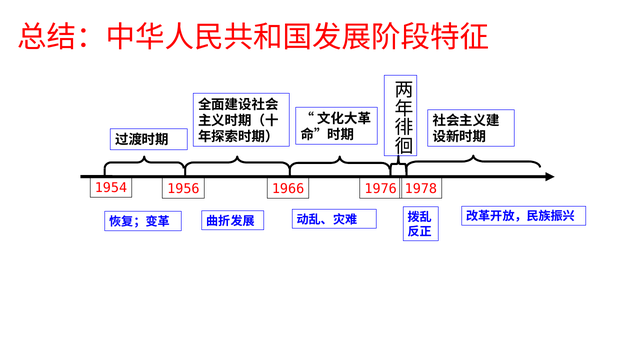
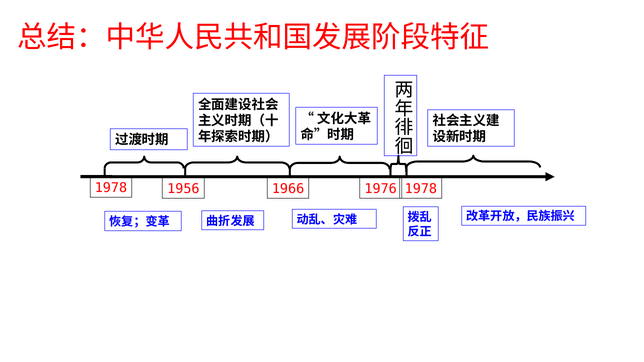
1954: 1954 -> 1978 (111, 188)
